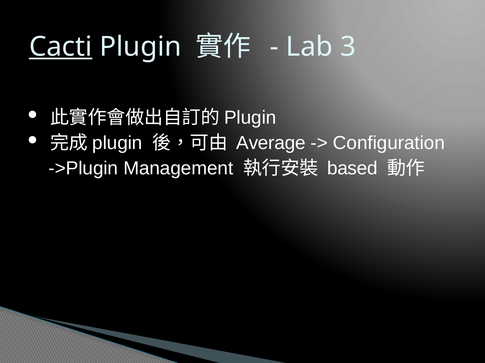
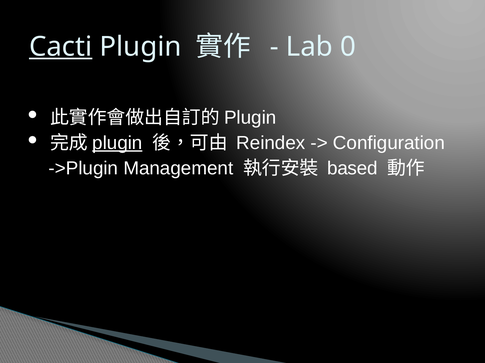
3: 3 -> 0 (348, 47)
plugin underline: none -> present (117, 143)
Average: Average -> Reindex (271, 143)
